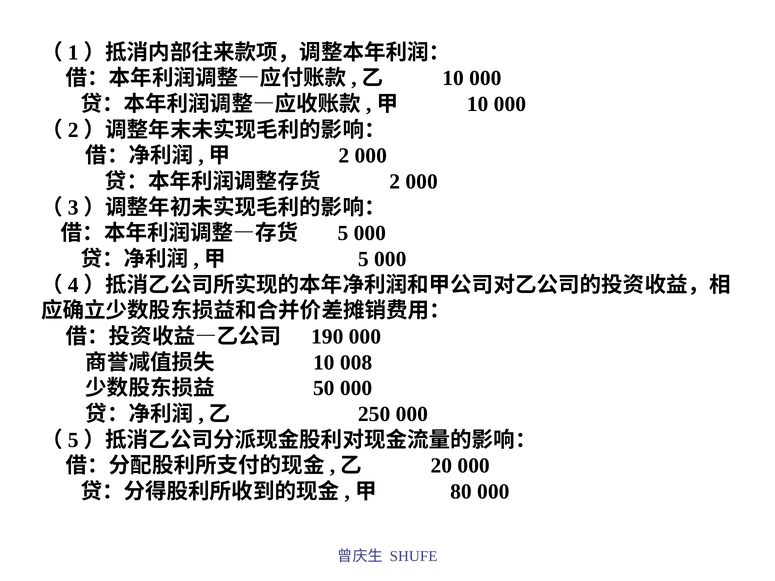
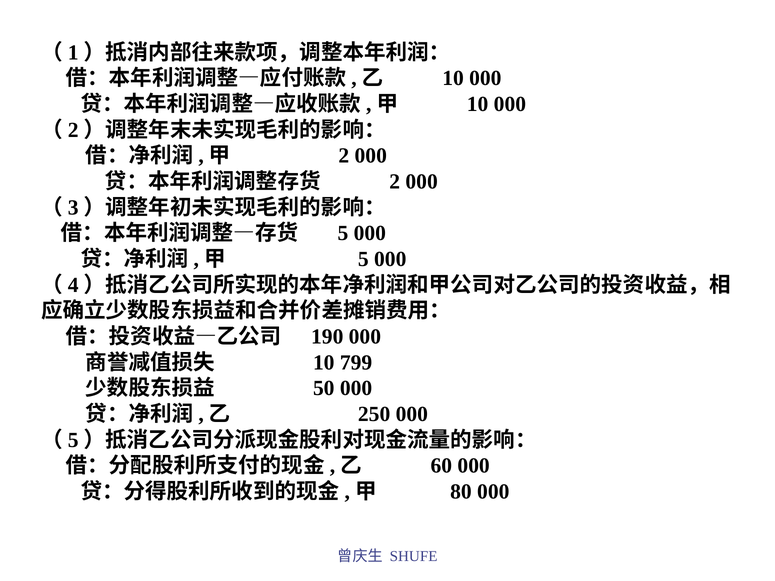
008: 008 -> 799 (356, 363)
20: 20 -> 60 (441, 466)
